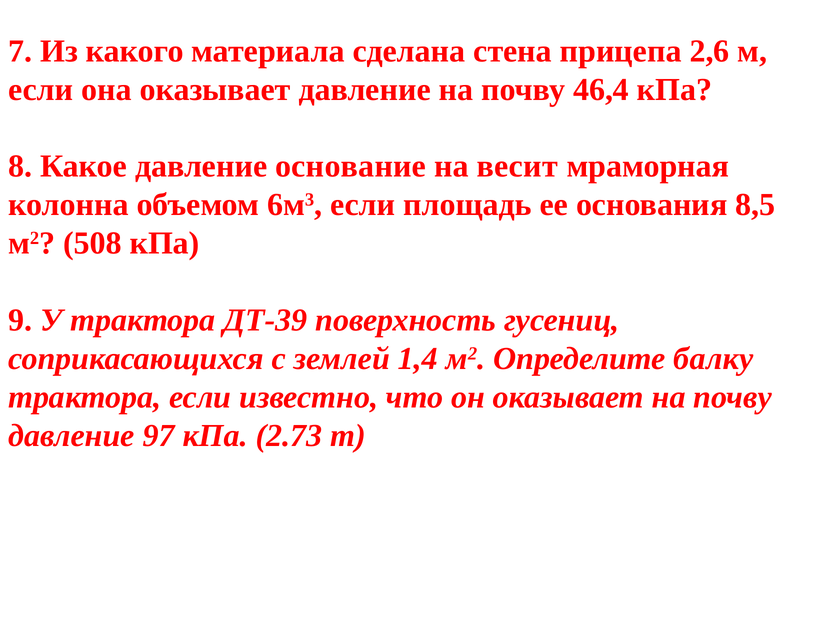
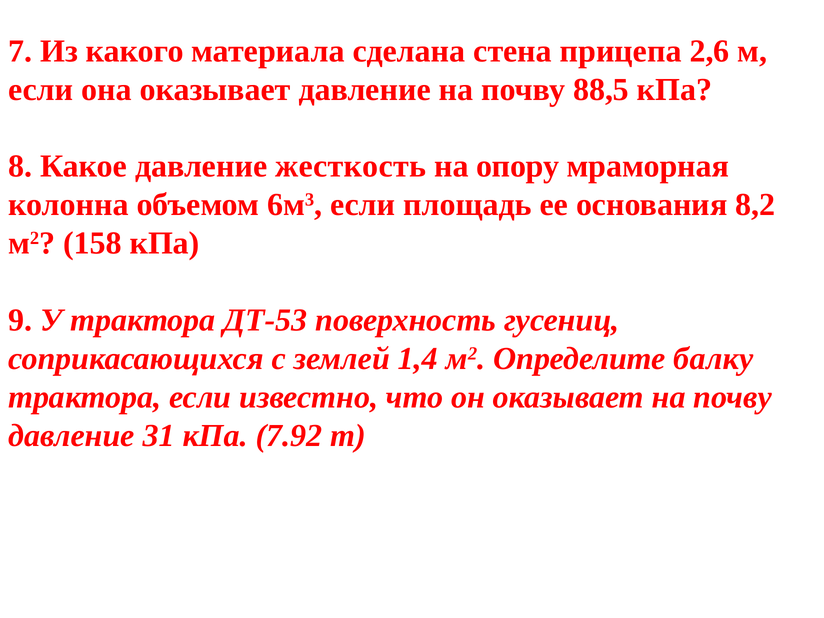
46,4: 46,4 -> 88,5 (601, 89)
основание: основание -> жесткость (351, 166)
весит: весит -> опору (518, 166)
8,5: 8,5 -> 8,2 (755, 205)
508: 508 -> 158 (92, 243)
ДТ-39: ДТ-39 -> ДТ-53 (265, 320)
97: 97 -> 31 (159, 436)
2.73: 2.73 -> 7.92 (289, 436)
